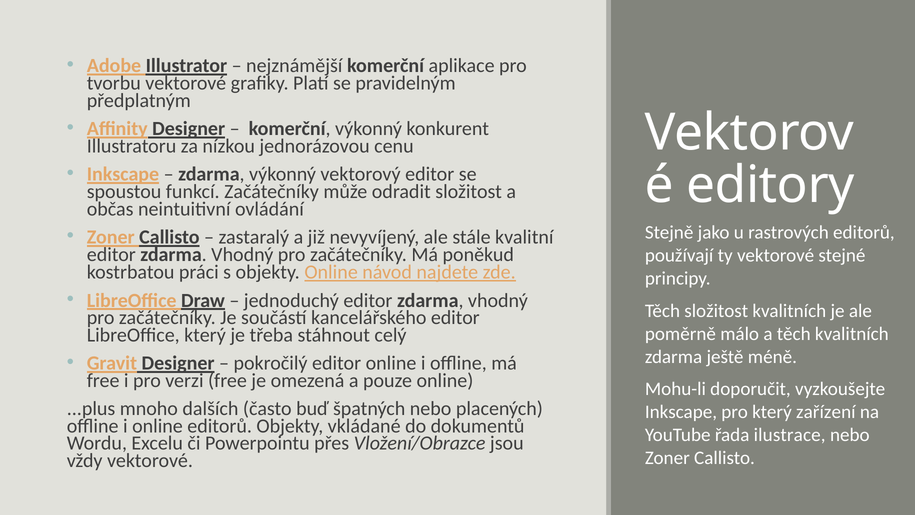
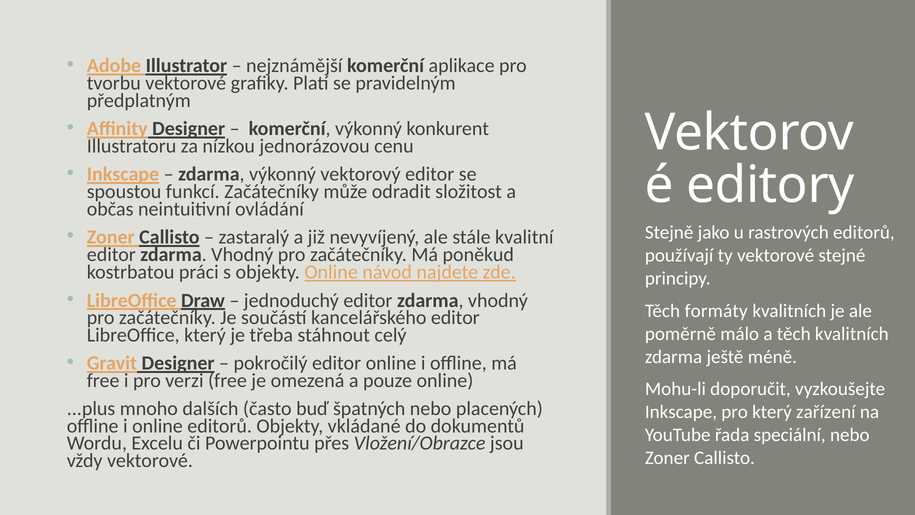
Těch složitost: složitost -> formáty (716, 311)
ilustrace: ilustrace -> speciální (790, 435)
